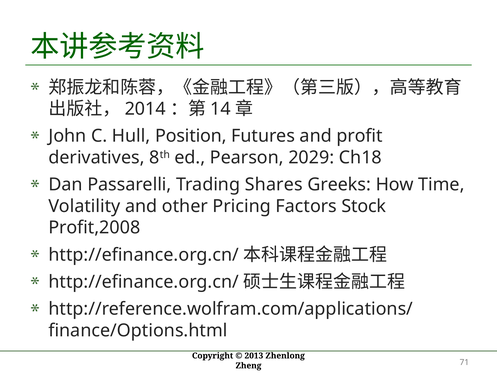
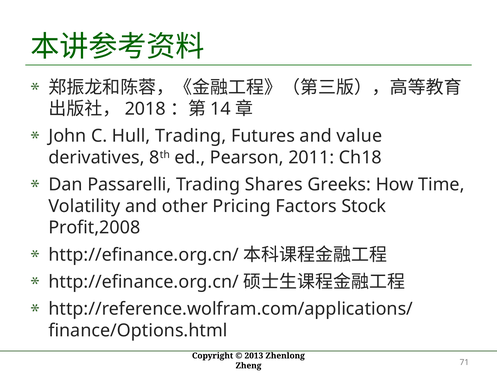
2014: 2014 -> 2018 (145, 109)
Hull Position: Position -> Trading (191, 136)
profit: profit -> value (359, 136)
2029: 2029 -> 2011 (311, 157)
